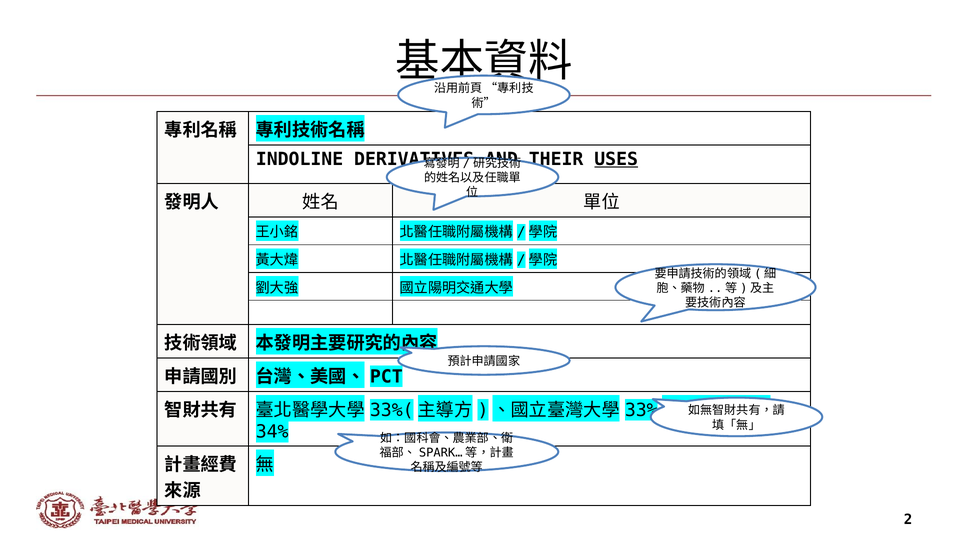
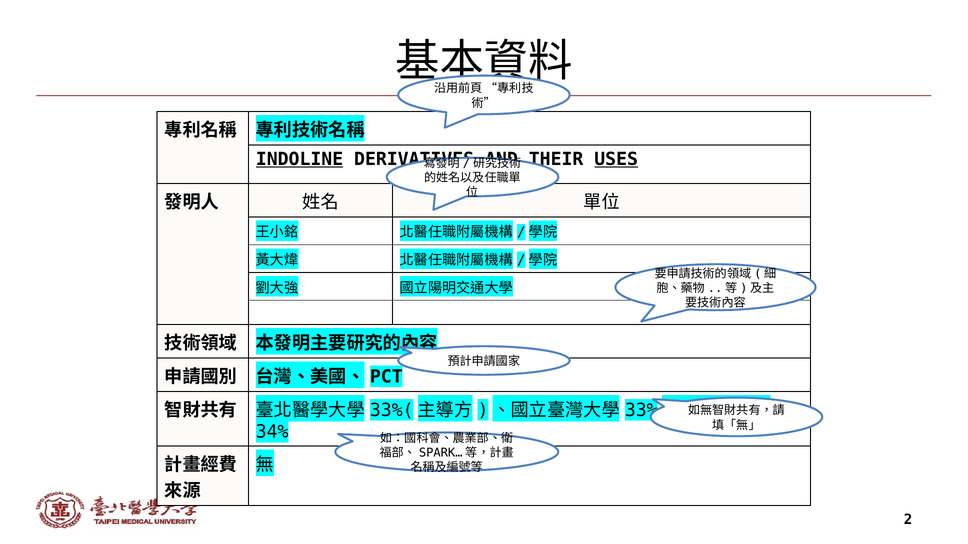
INDOLINE underline: none -> present (300, 160)
